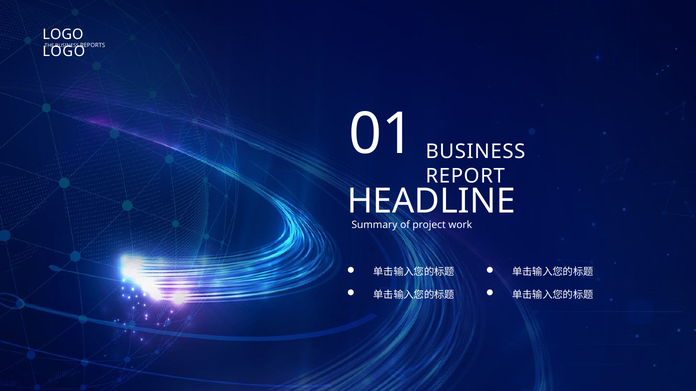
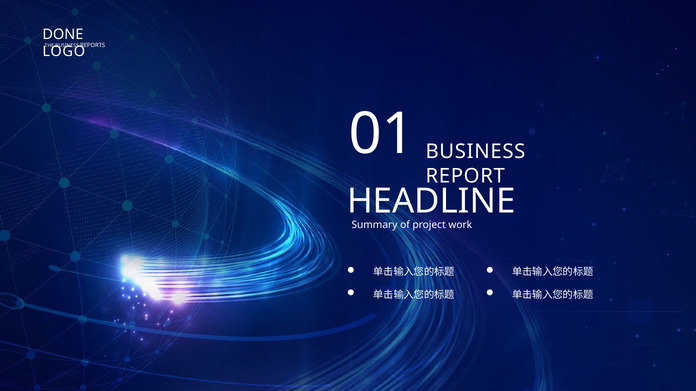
LOGO: LOGO -> DONE (63, 34)
